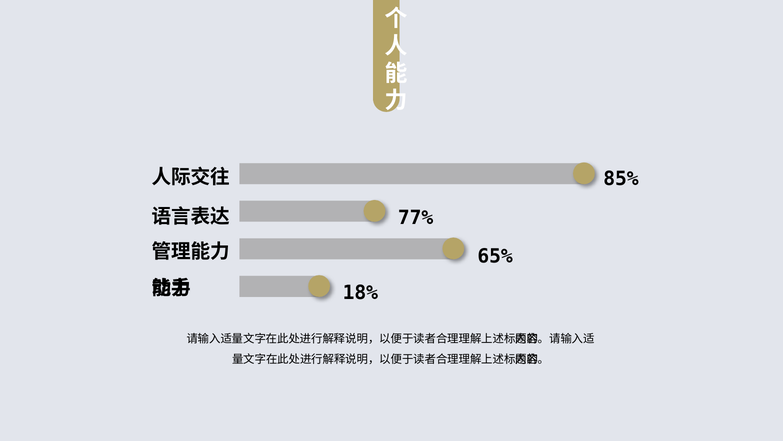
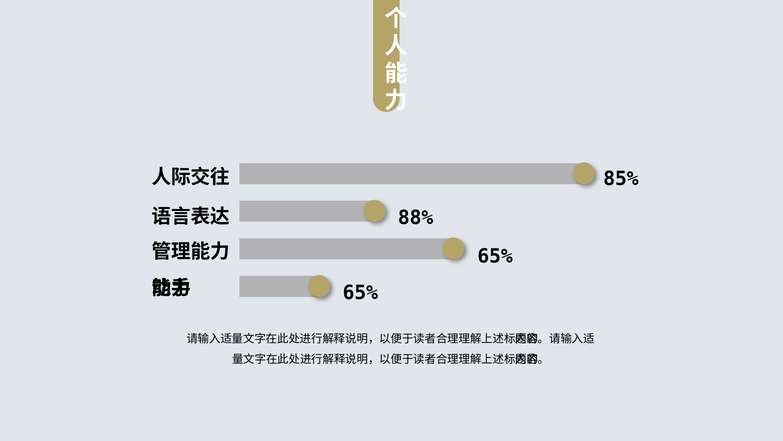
77%: 77% -> 88% (416, 218)
18%: 18% -> 65% (360, 292)
